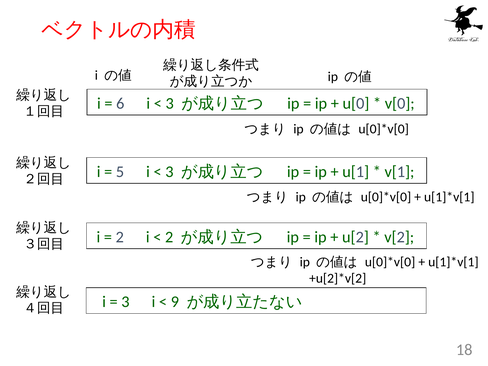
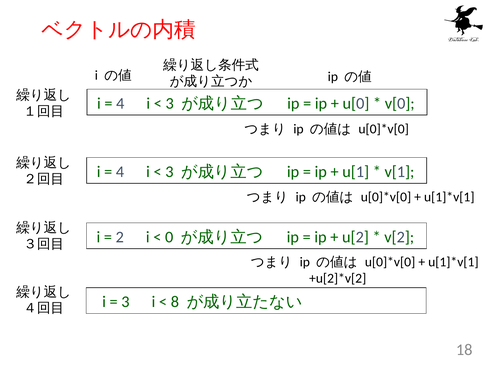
6: 6 -> 4 (120, 103)
5: 5 -> 4 (120, 172)
2: 2 -> 0 (169, 237)
9: 9 -> 8 (175, 302)
